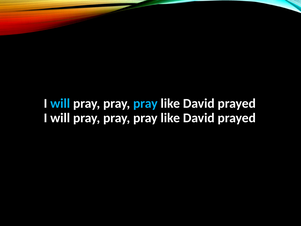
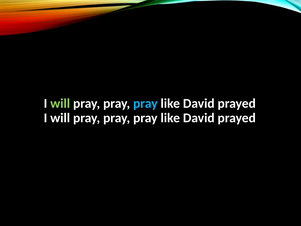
will colour: light blue -> light green (60, 103)
